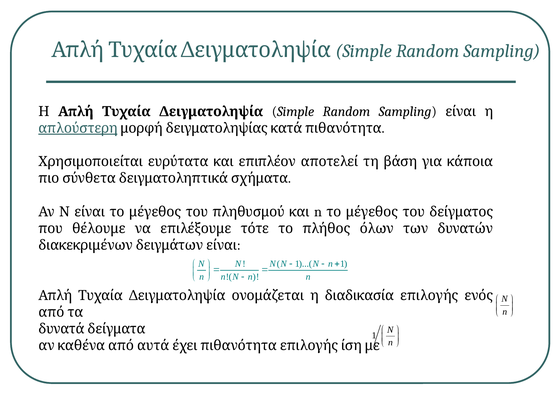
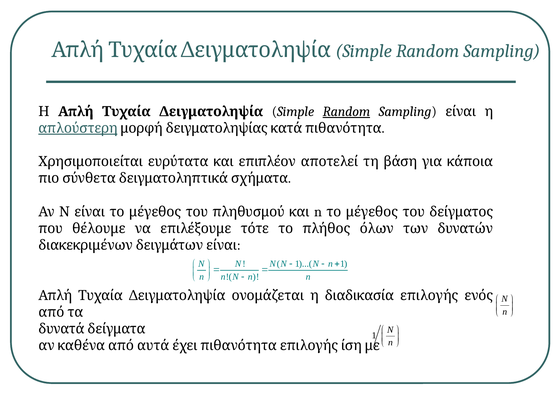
Random underline: none -> present (346, 112)
